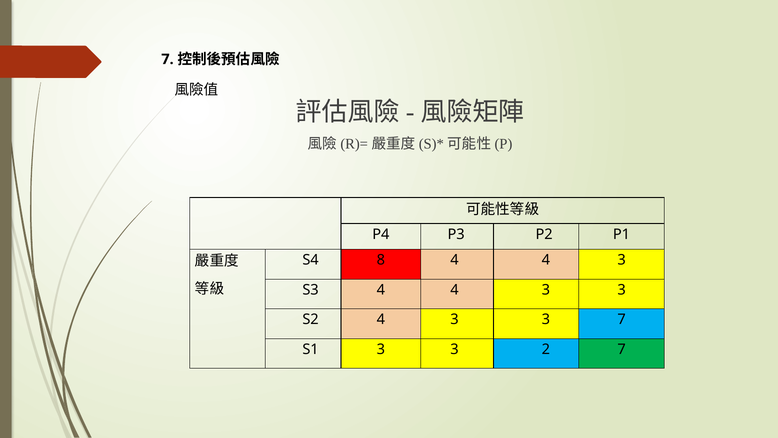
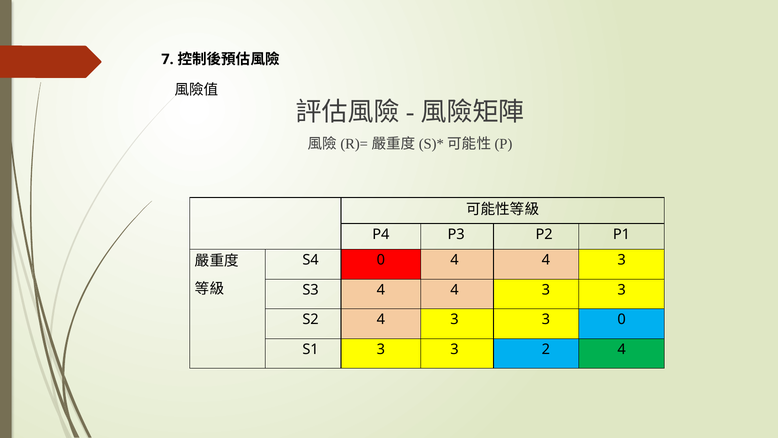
S4 8: 8 -> 0 (381, 260)
3 7: 7 -> 0 (622, 319)
2 7: 7 -> 4 (622, 349)
